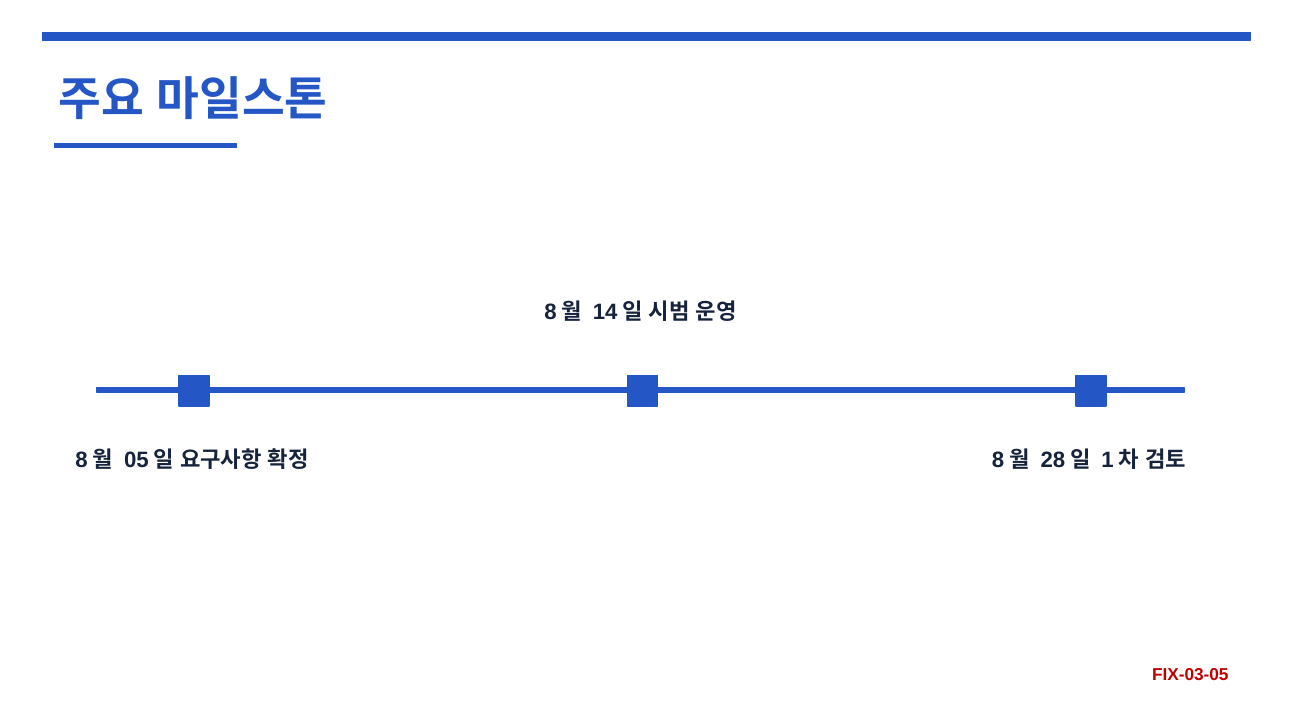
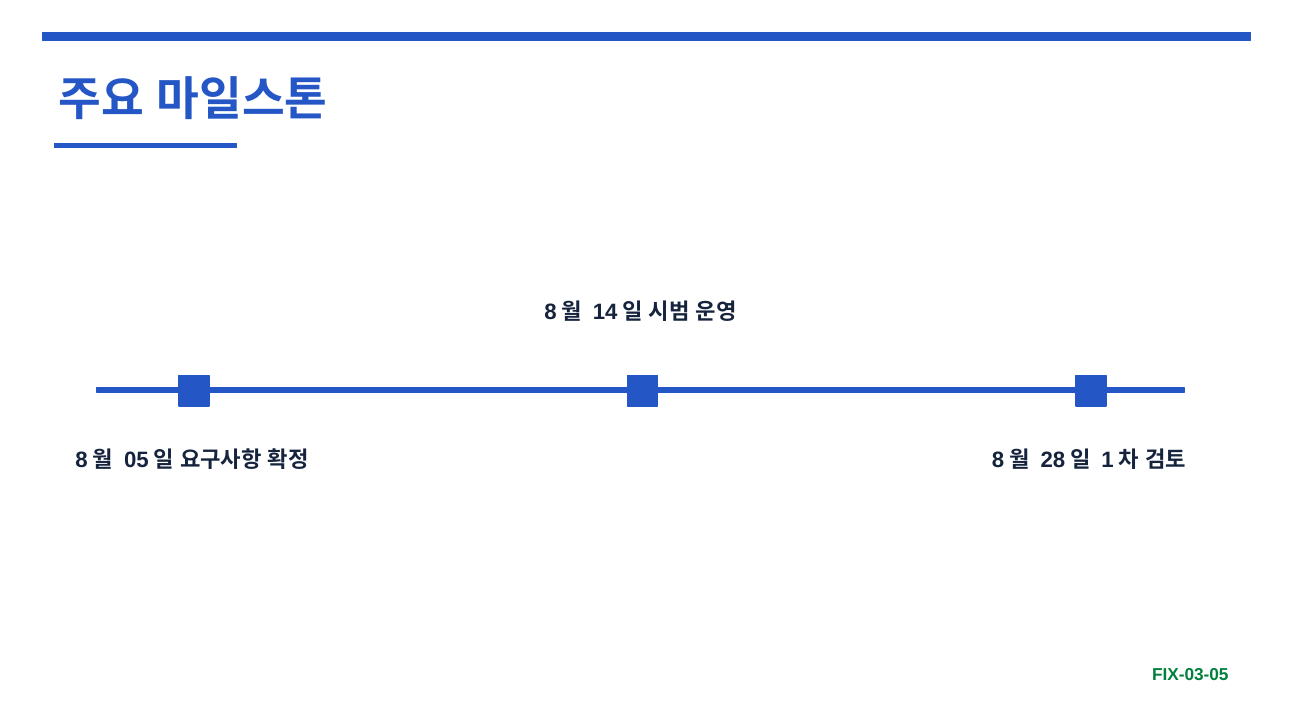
FIX-03-05 colour: red -> green (1190, 675)
